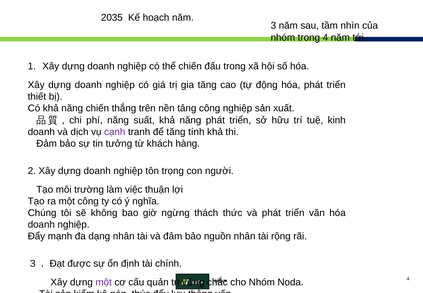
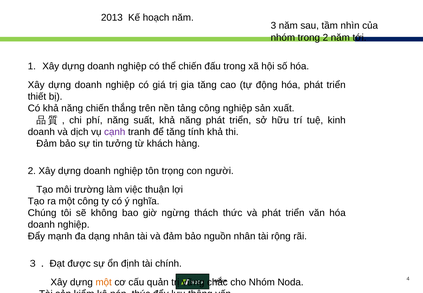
2035: 2035 -> 2013 (112, 18)
trong 4: 4 -> 2 (325, 37)
một colour: purple -> orange (104, 282)
